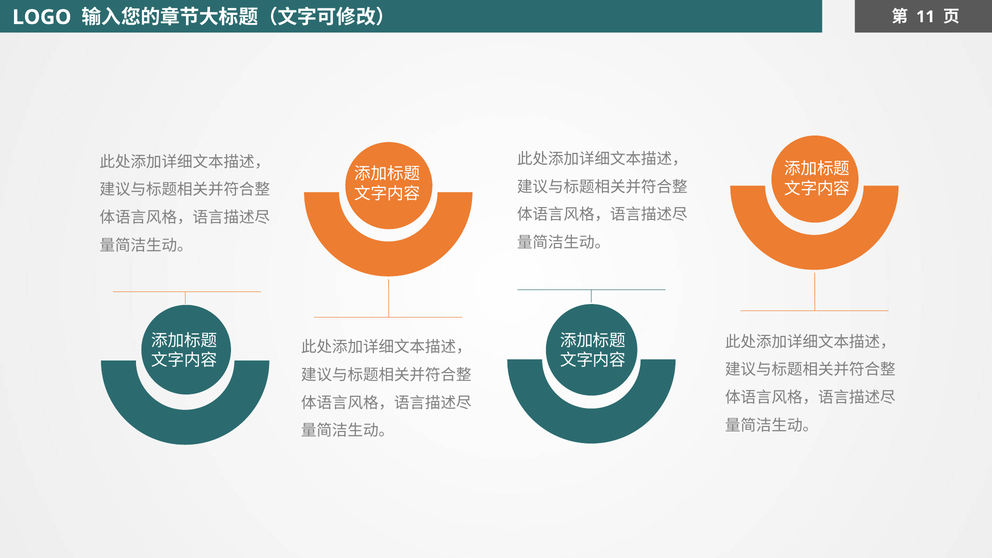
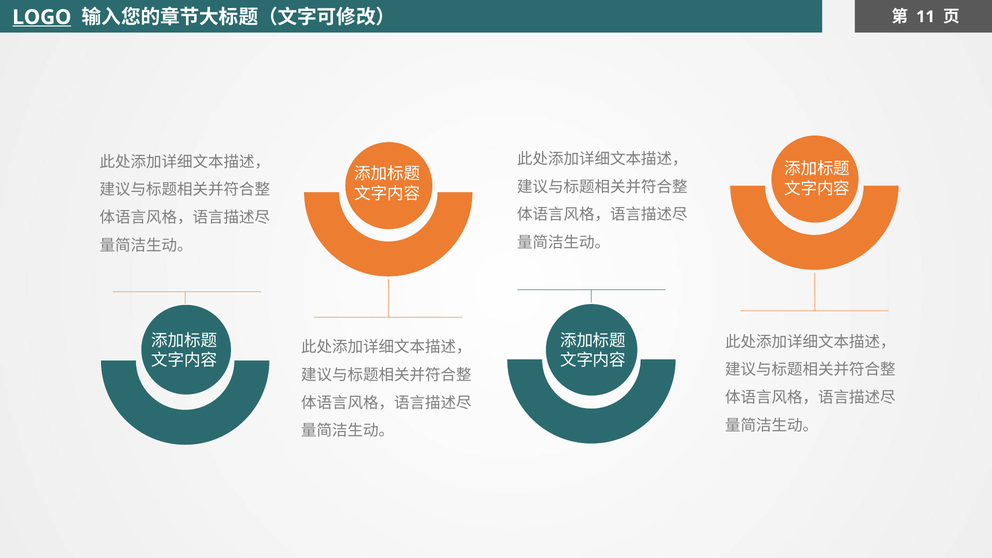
LOGO underline: none -> present (42, 17)
